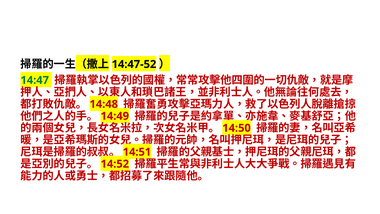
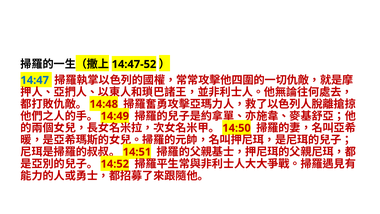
14:47 colour: green -> blue (35, 80)
